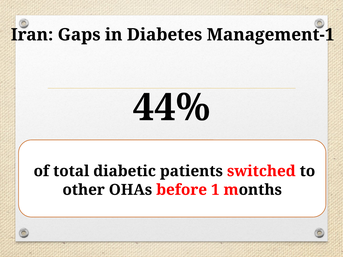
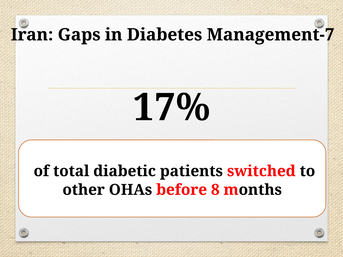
Management-1: Management-1 -> Management-7 (271, 35)
44%: 44% -> 17% (171, 108)
1: 1 -> 8 (215, 190)
